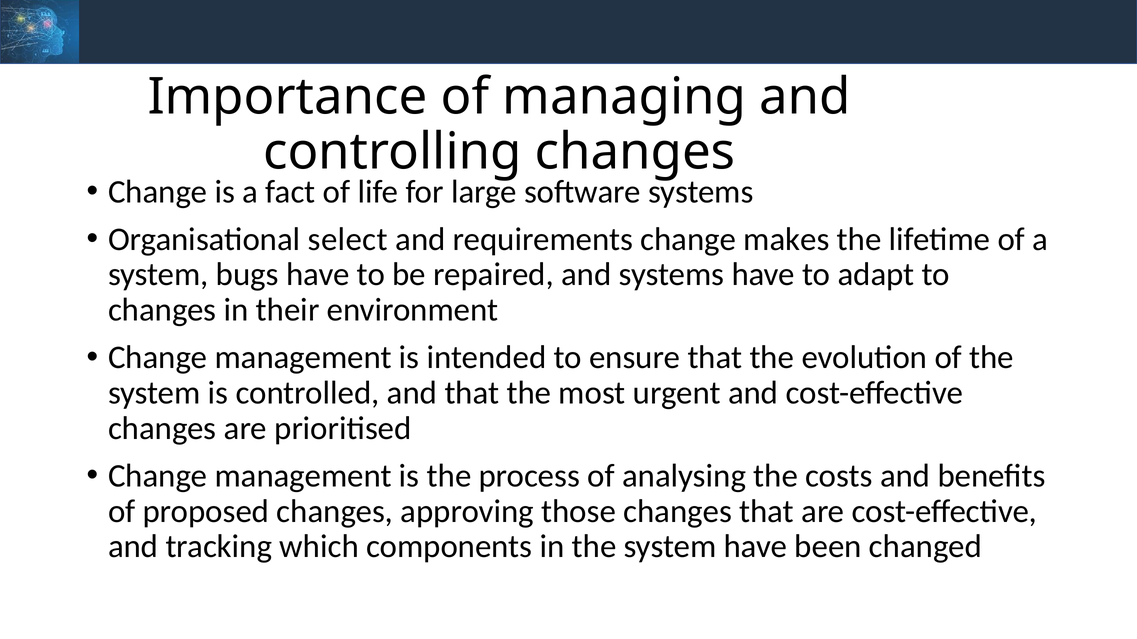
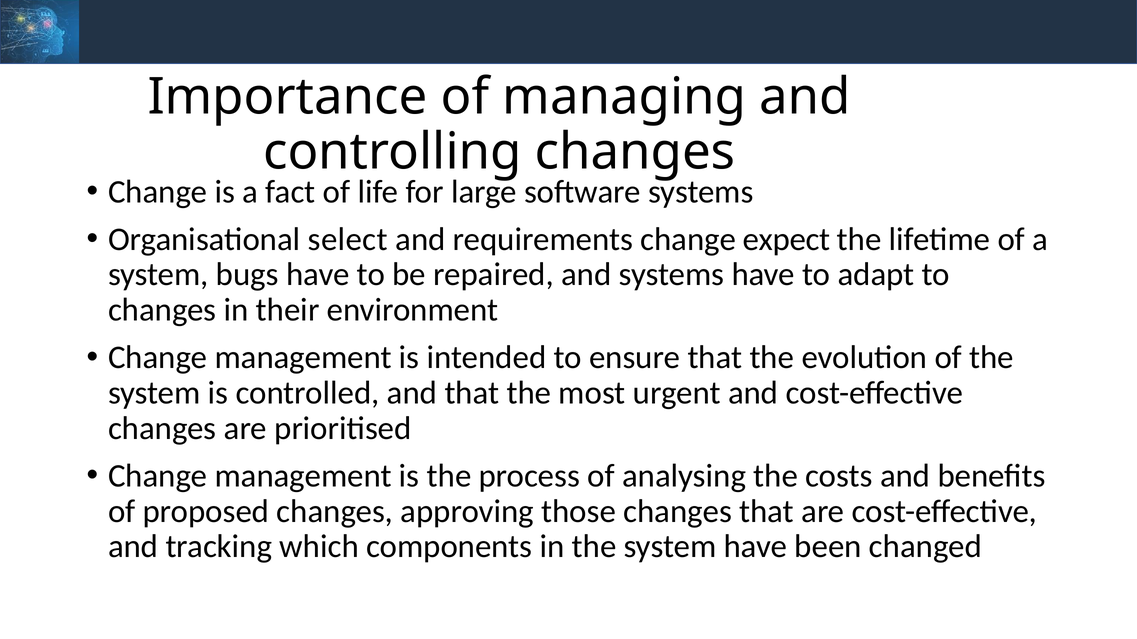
makes: makes -> expect (787, 239)
